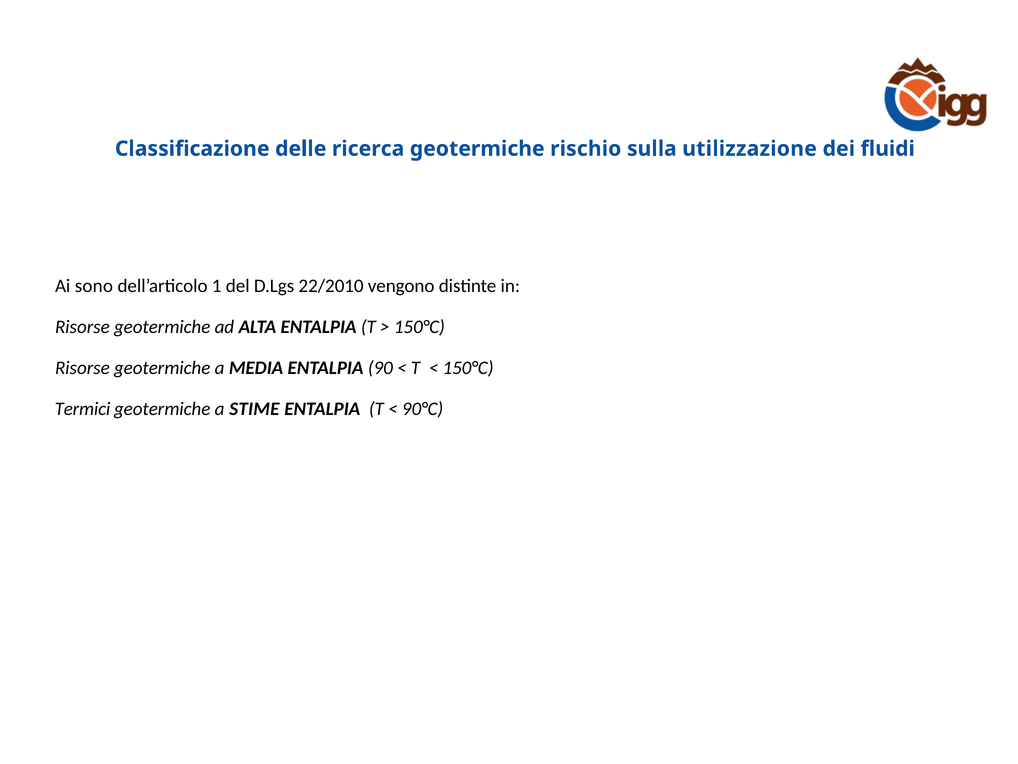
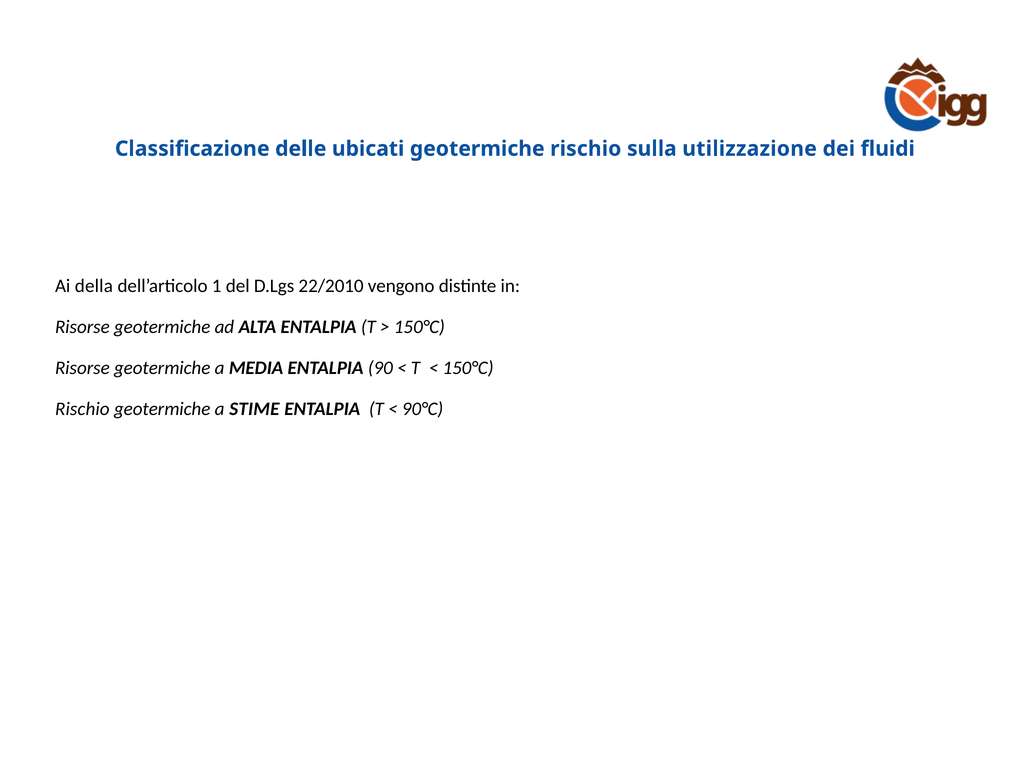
ricerca: ricerca -> ubicati (368, 149)
sono: sono -> della (94, 286)
Termici: Termici -> Rischio (82, 409)
